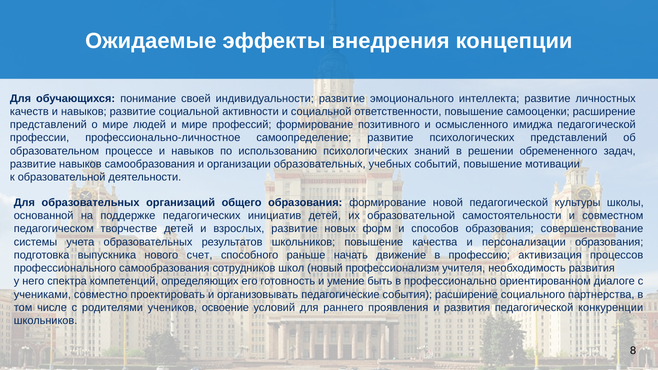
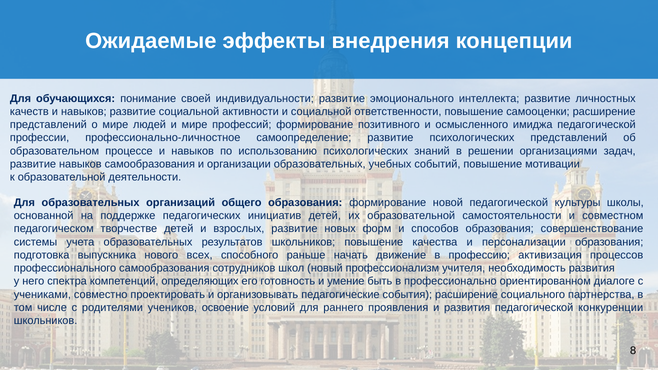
обремененного: обремененного -> организациями (558, 151)
счет: счет -> всех (200, 255)
